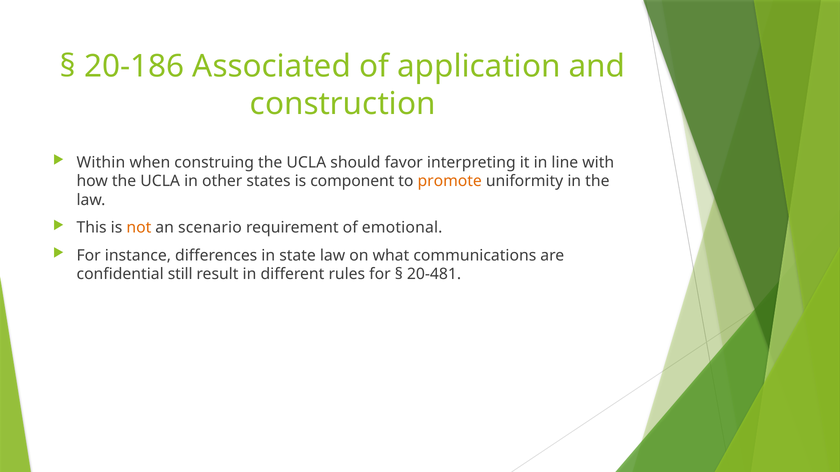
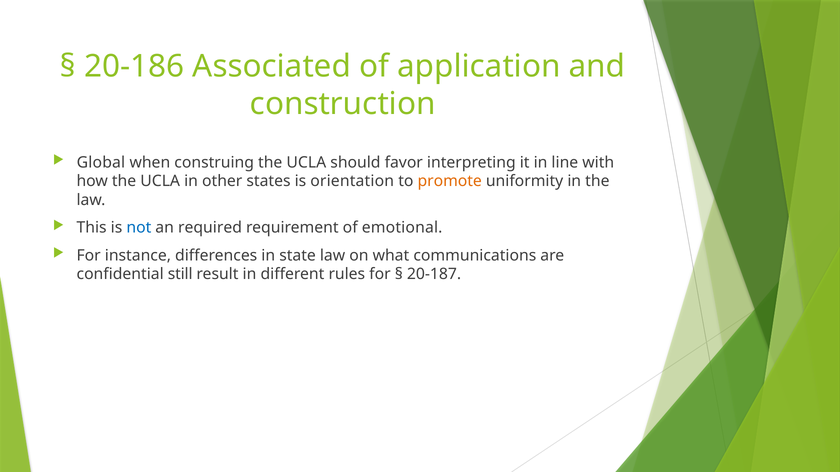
Within: Within -> Global (101, 163)
component: component -> orientation (352, 181)
not colour: orange -> blue (139, 228)
scenario: scenario -> required (210, 228)
20-481: 20-481 -> 20-187 (434, 275)
